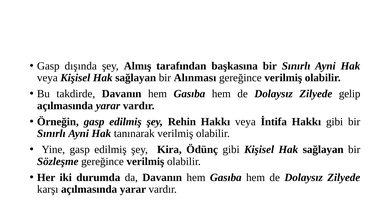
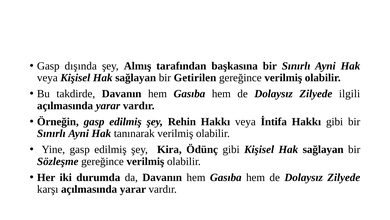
Alınması: Alınması -> Getirilen (195, 78)
gelip: gelip -> ilgili (350, 94)
